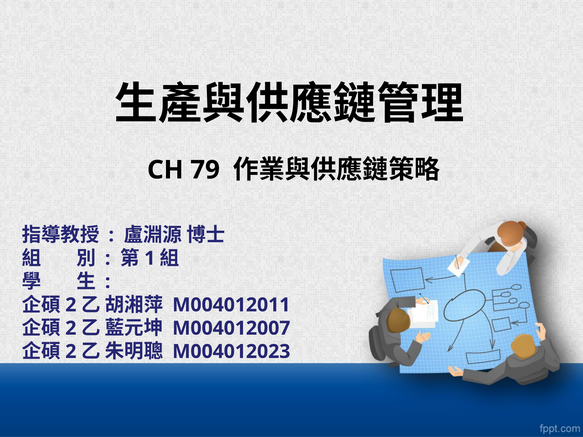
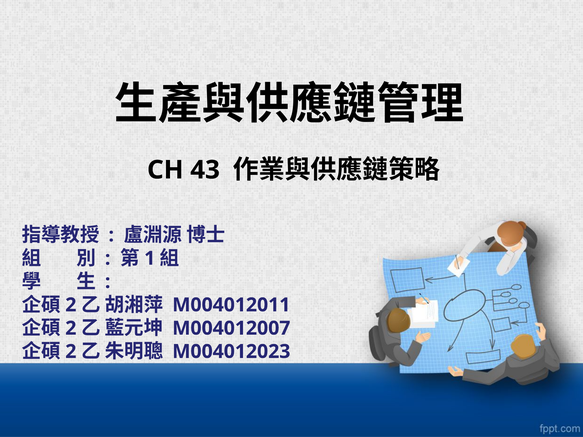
79: 79 -> 43 (205, 170)
